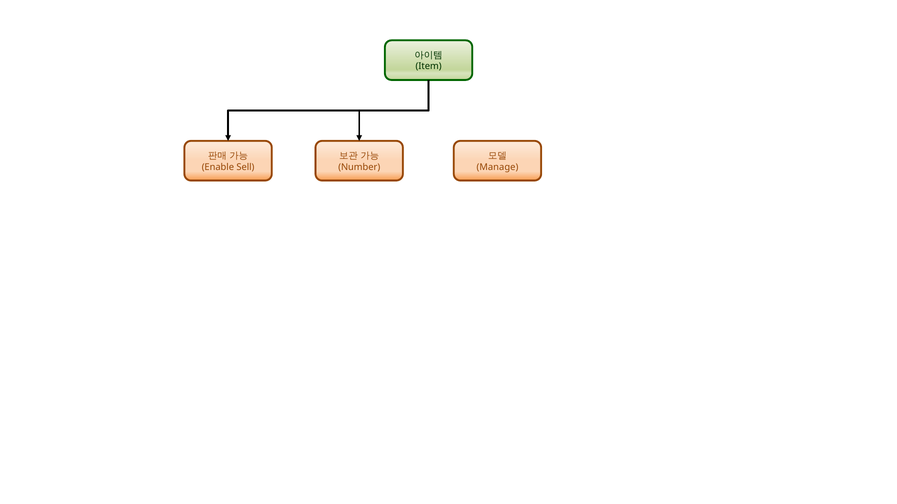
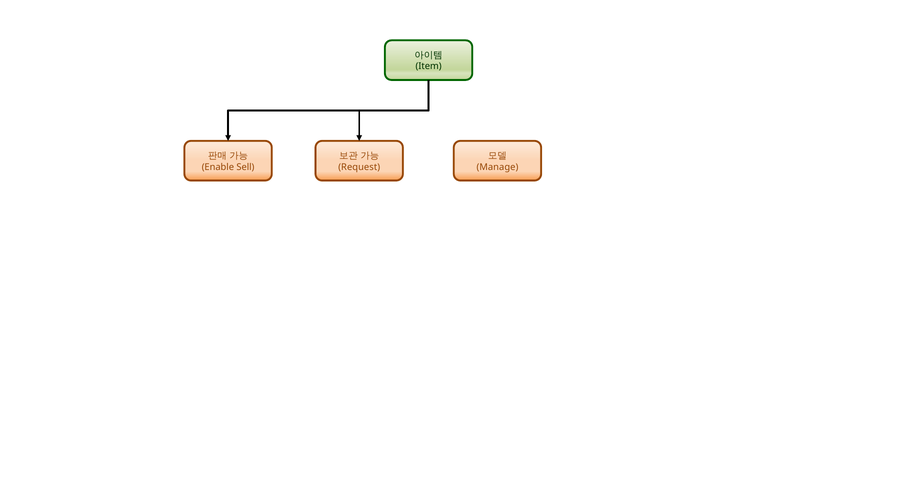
Number: Number -> Request (359, 167)
